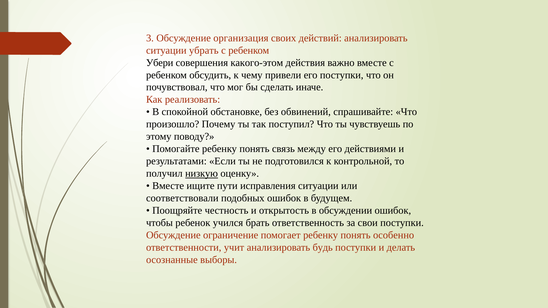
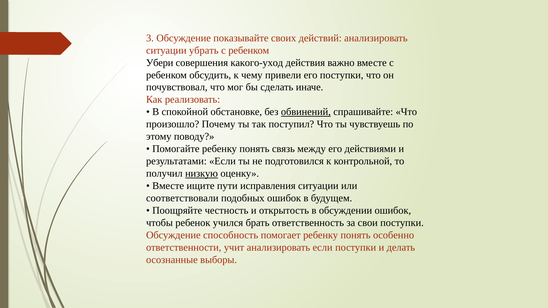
организация: организация -> показывайте (241, 38)
какого-этом: какого-этом -> какого-уход (257, 63)
обвинений underline: none -> present (306, 112)
ограничение: ограничение -> способность (231, 235)
анализировать будь: будь -> если (323, 248)
